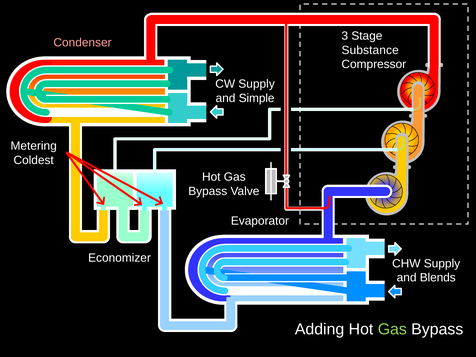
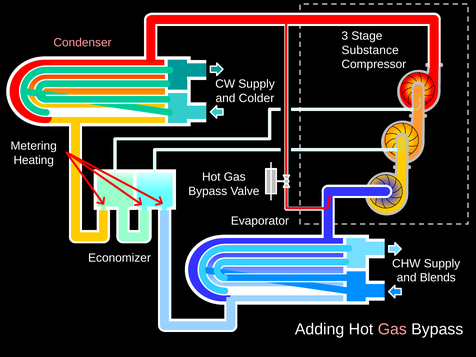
Simple: Simple -> Colder (257, 98)
Coldest: Coldest -> Heating (34, 160)
Gas colour: light green -> pink (392, 329)
